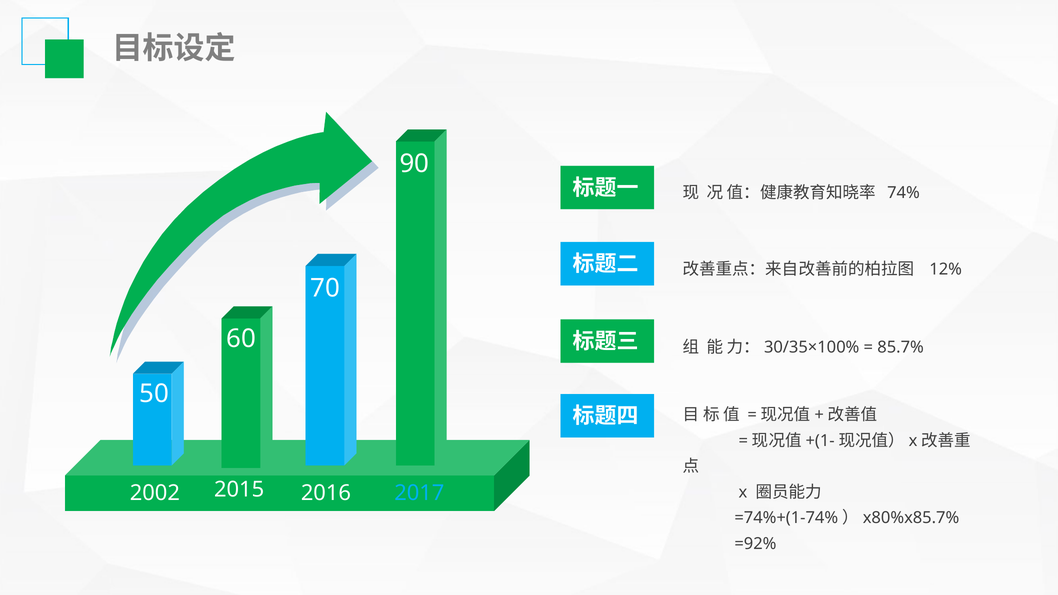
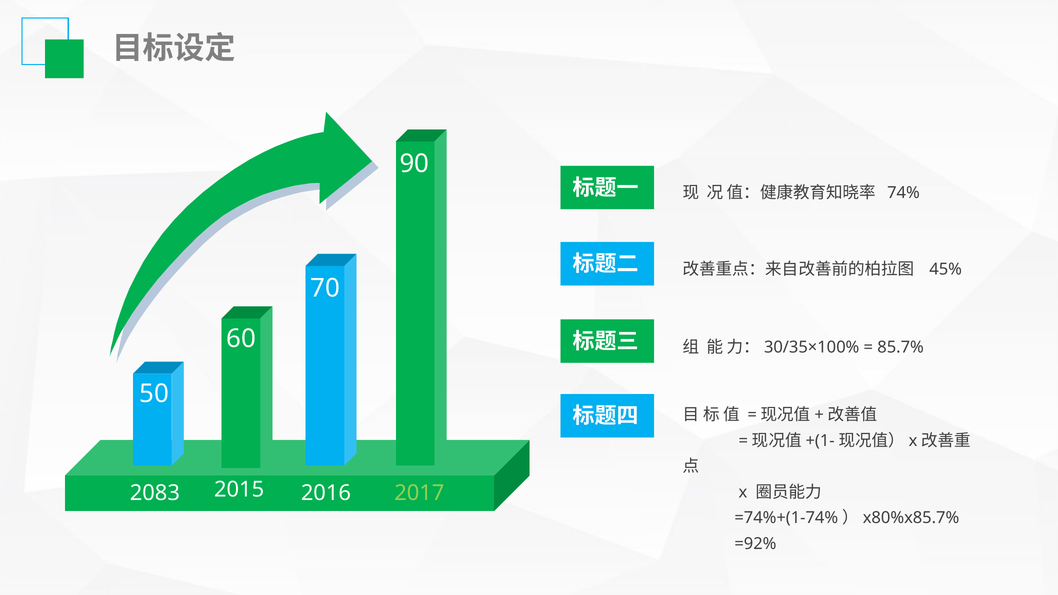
12%: 12% -> 45% (946, 269)
2002: 2002 -> 2083 (155, 493)
2017 colour: light blue -> light green (419, 493)
